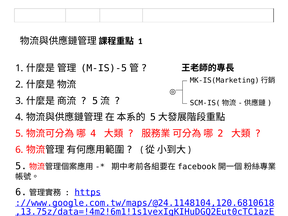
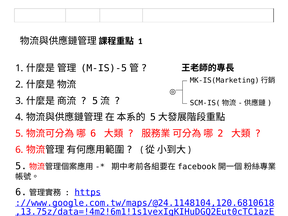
4: 4 -> 6 (93, 133)
